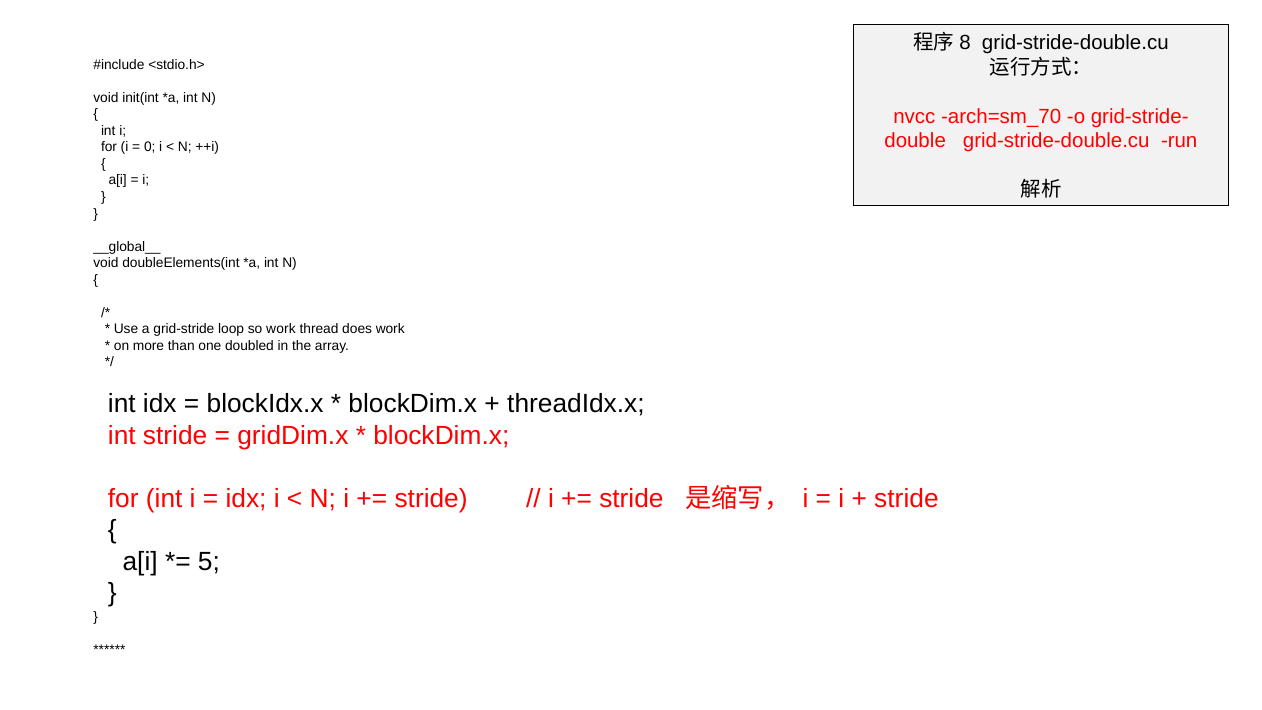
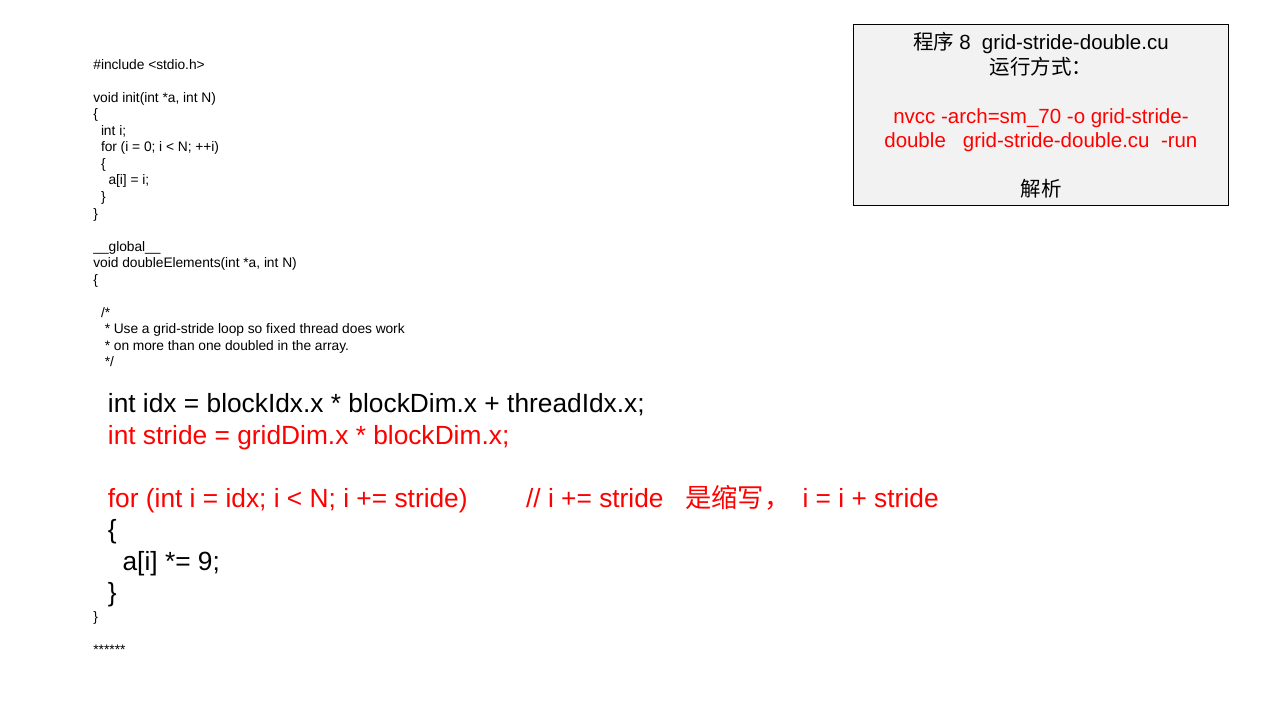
so work: work -> fixed (281, 329)
5: 5 -> 9 (209, 562)
